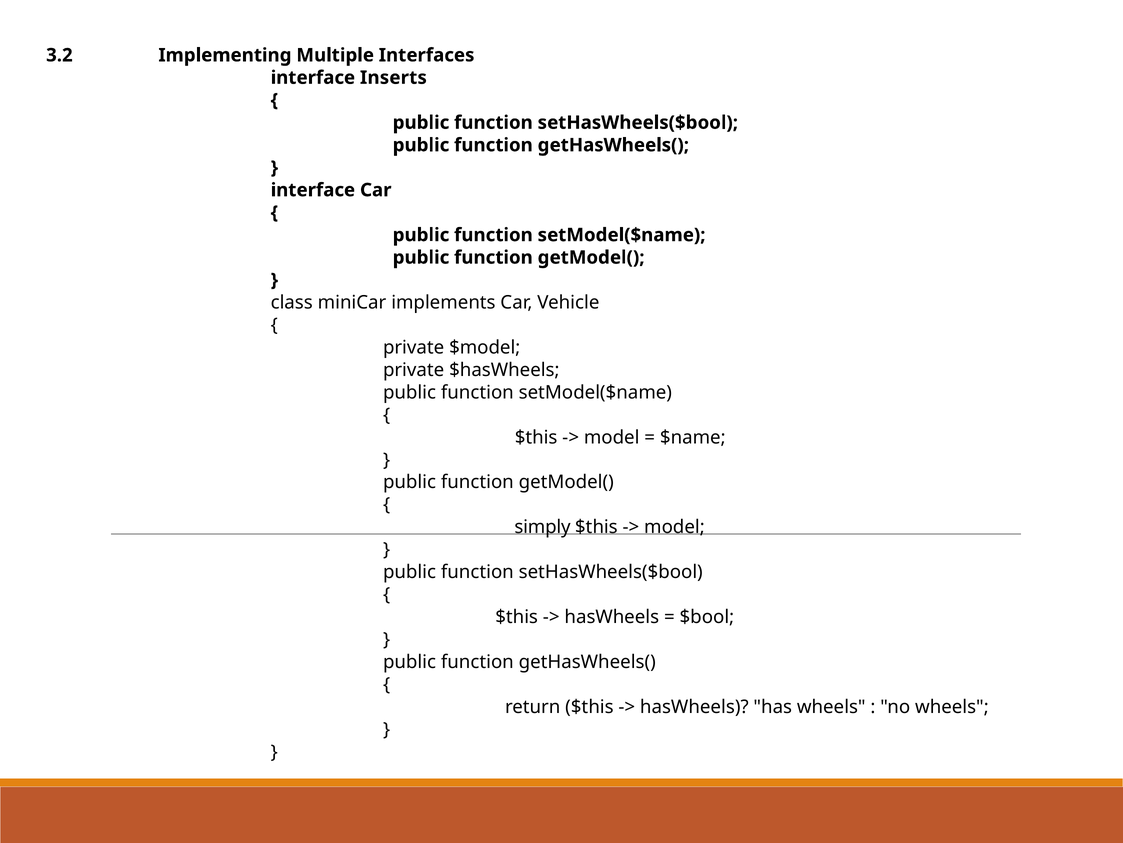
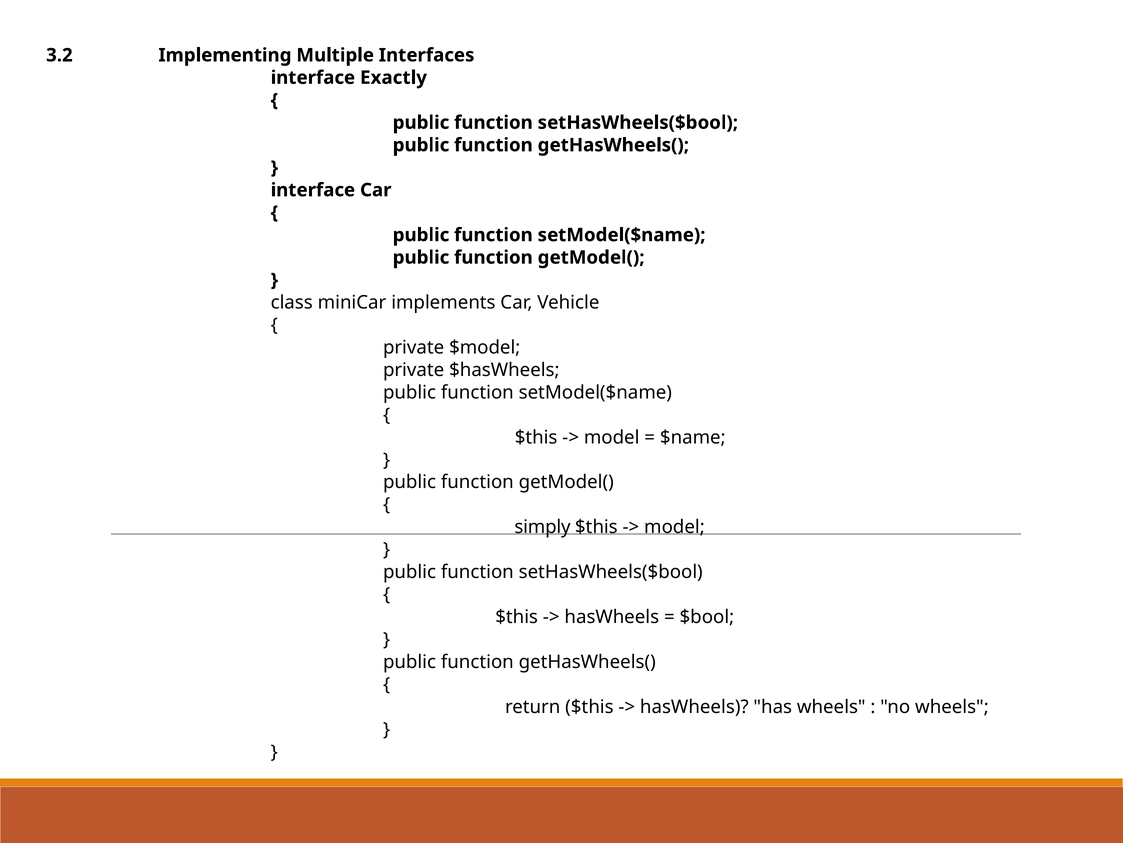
Inserts: Inserts -> Exactly (393, 78)
